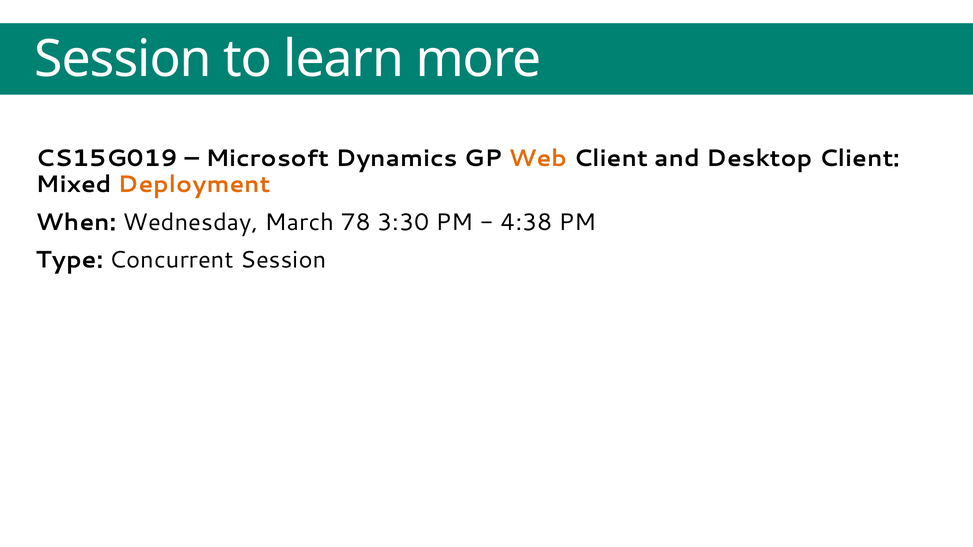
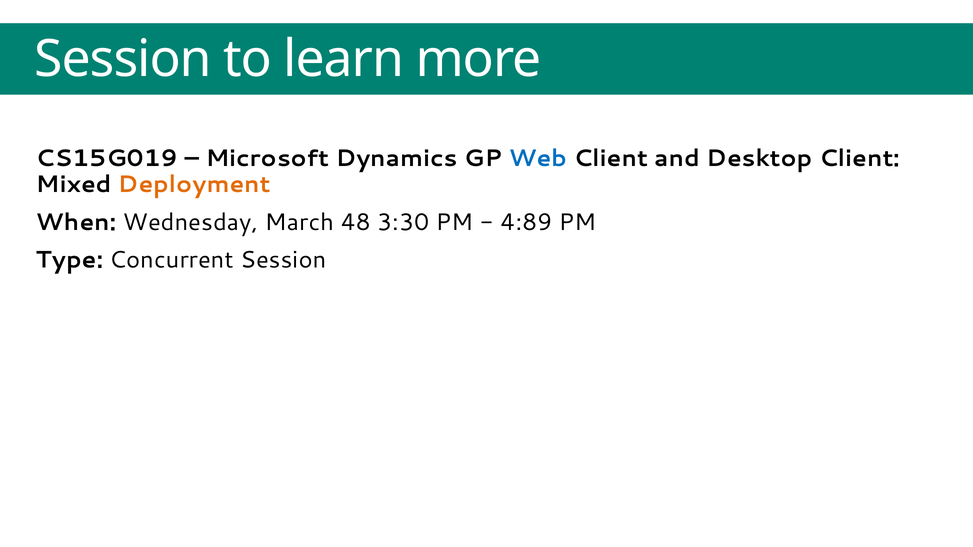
Web colour: orange -> blue (538, 159)
78: 78 -> 48 (356, 222)
4:38: 4:38 -> 4:89 (526, 222)
